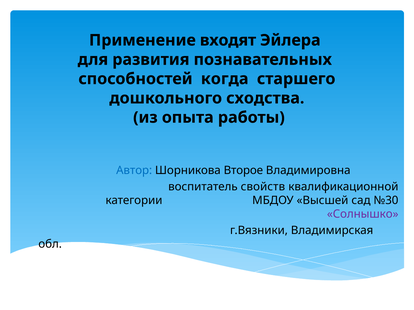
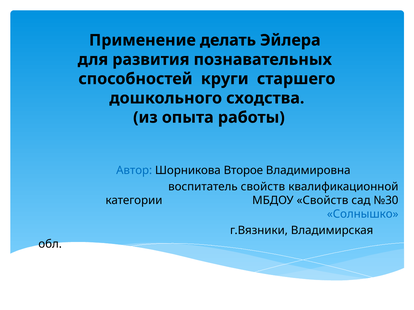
входят: входят -> делать (228, 40)
когда: когда -> круги (225, 79)
МБДОУ Высшей: Высшей -> Свойств (322, 201)
Солнышко colour: purple -> blue (363, 214)
